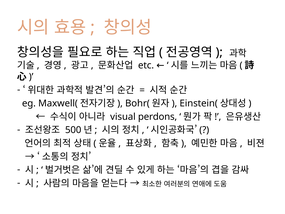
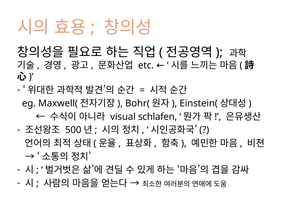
perdons: perdons -> schlafen (158, 117)
